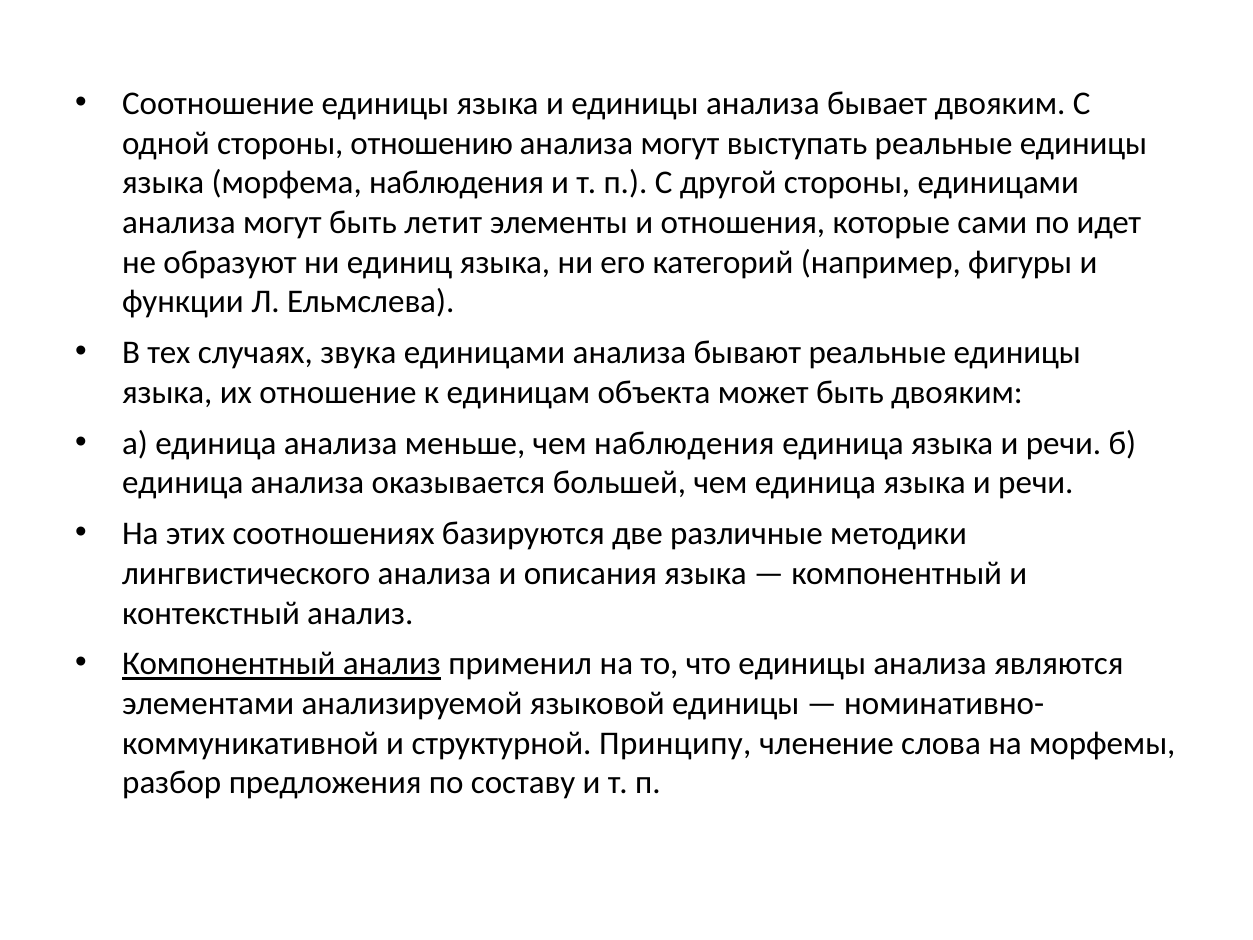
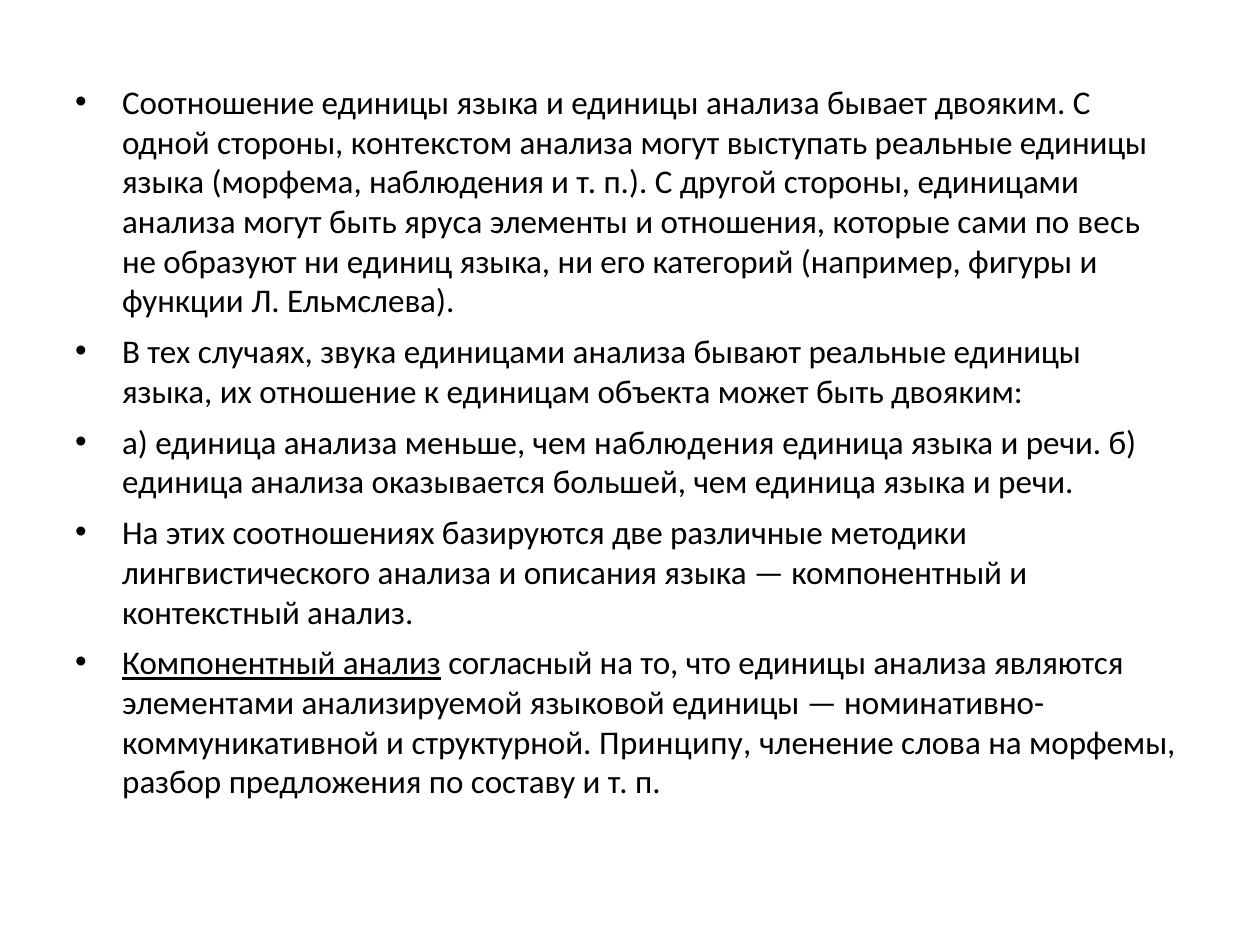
отношению: отношению -> контекстом (432, 143)
летит: летит -> яруса (443, 223)
идет: идет -> весь (1109, 223)
применил: применил -> согласный (520, 664)
